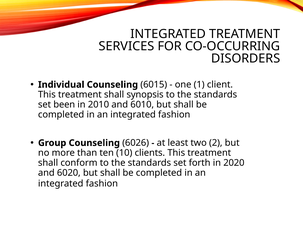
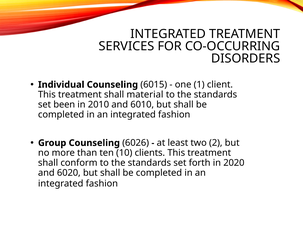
synopsis: synopsis -> material (145, 95)
